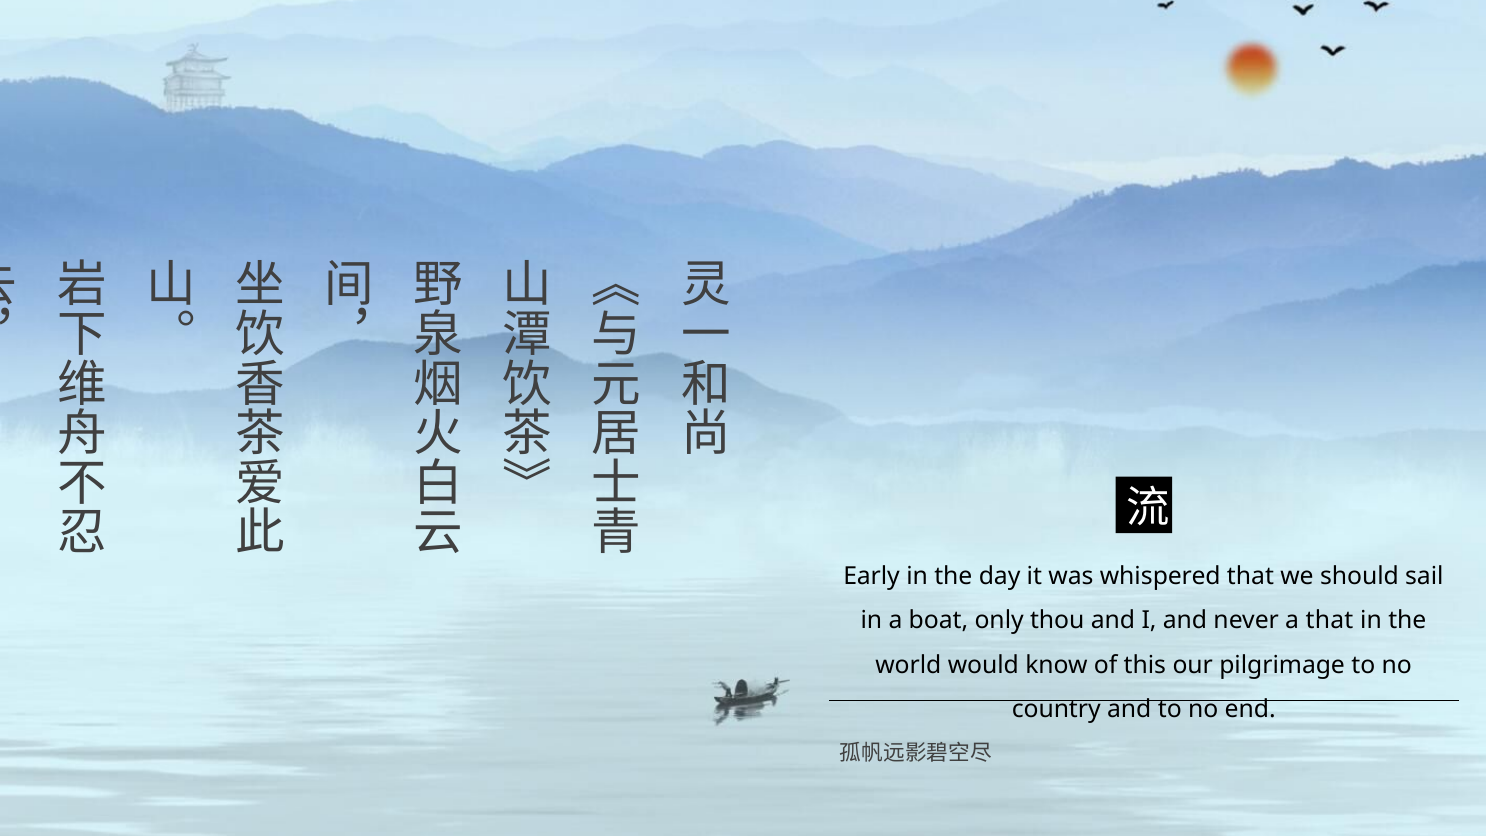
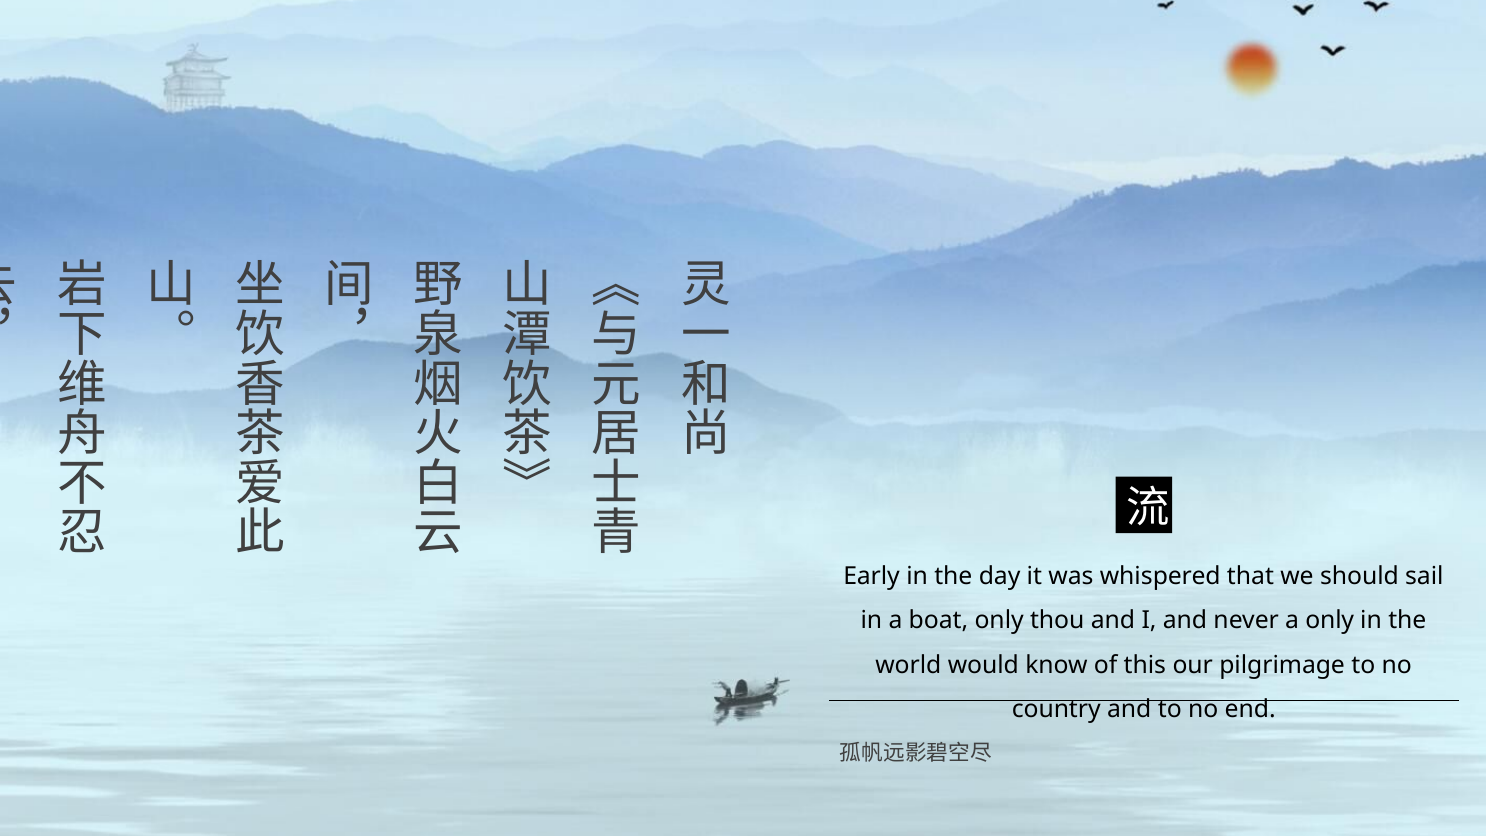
a that: that -> only (1330, 621)
